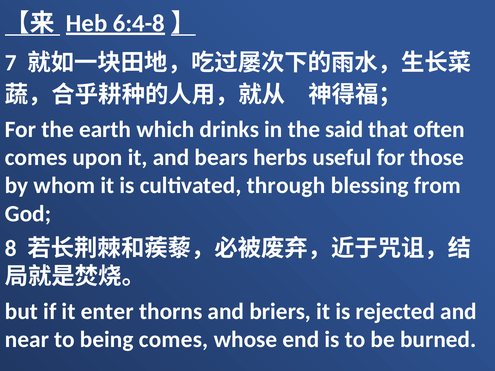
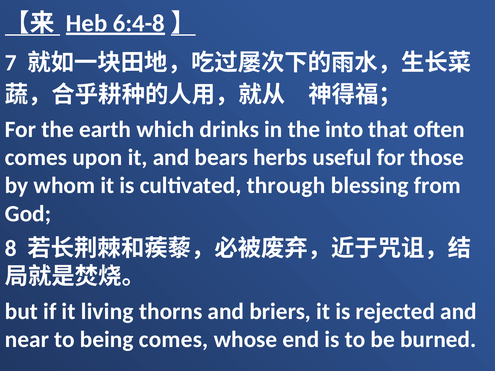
said: said -> into (344, 130)
enter: enter -> living (107, 312)
